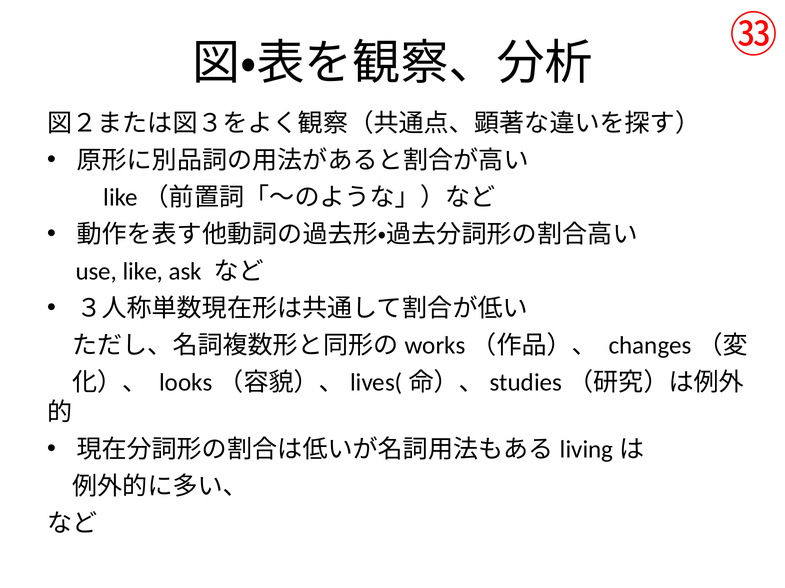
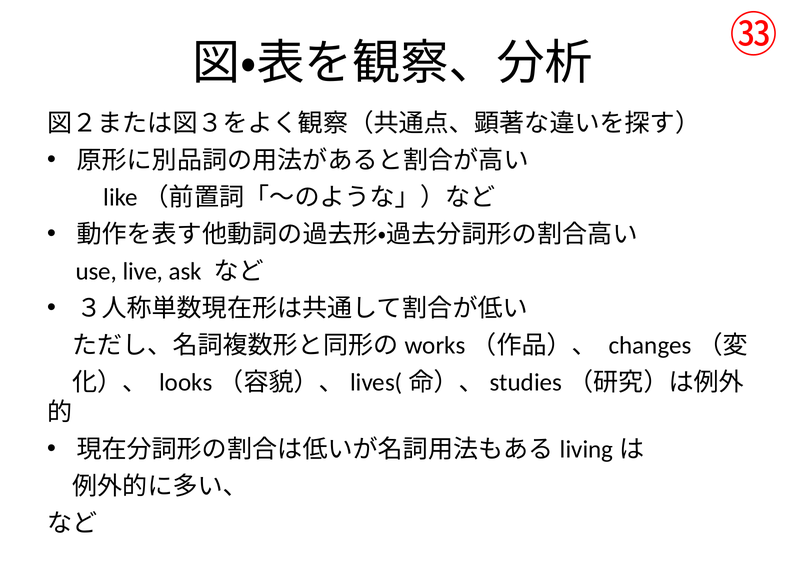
like: like -> live (143, 272)
